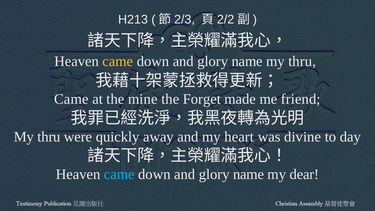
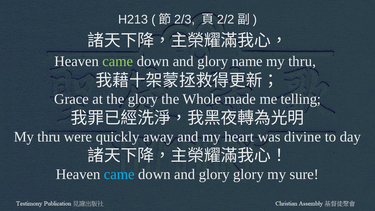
came colour: yellow -> light green (118, 61)
Came: Came -> Grace (71, 99)
the mine: mine -> glory (143, 99)
Forget: Forget -> Whole (202, 99)
friend: friend -> telling (301, 99)
name: name -> glory (249, 174)
dear: dear -> sure (304, 174)
